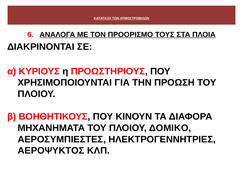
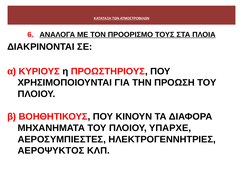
ΔΟΜΙΚΟ: ΔΟΜΙΚΟ -> ΥΠΑΡΧΕ (170, 128)
